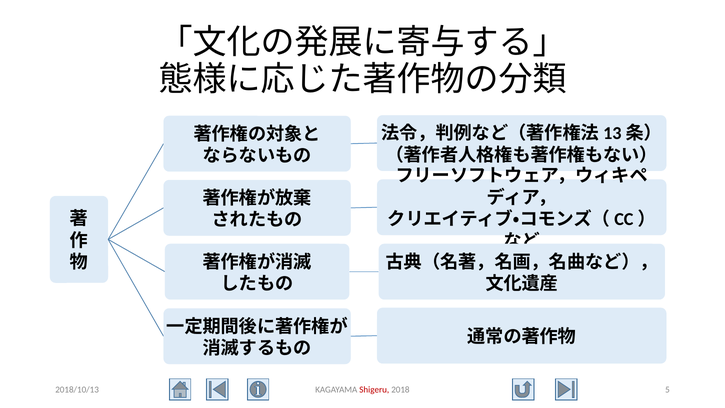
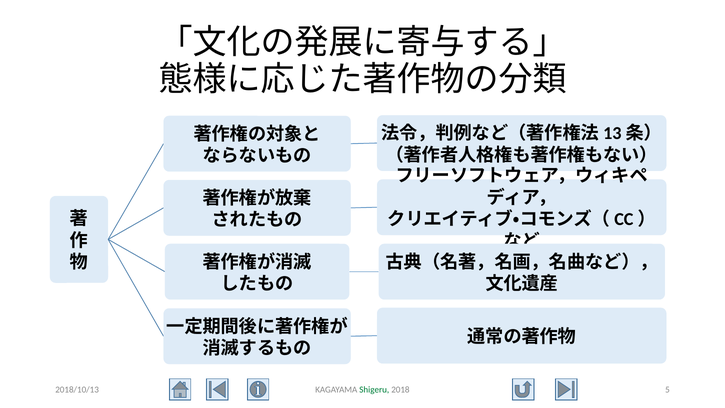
Shigeru colour: red -> green (374, 389)
